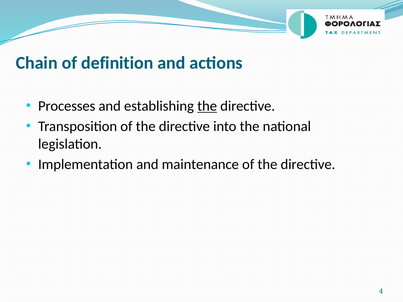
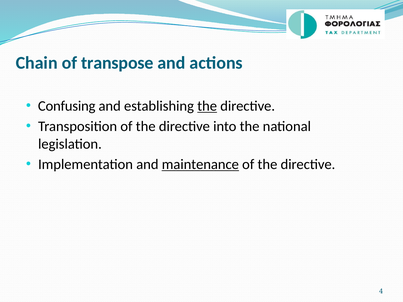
definition: definition -> transpose (117, 63)
Processes: Processes -> Confusing (67, 106)
maintenance underline: none -> present (200, 165)
